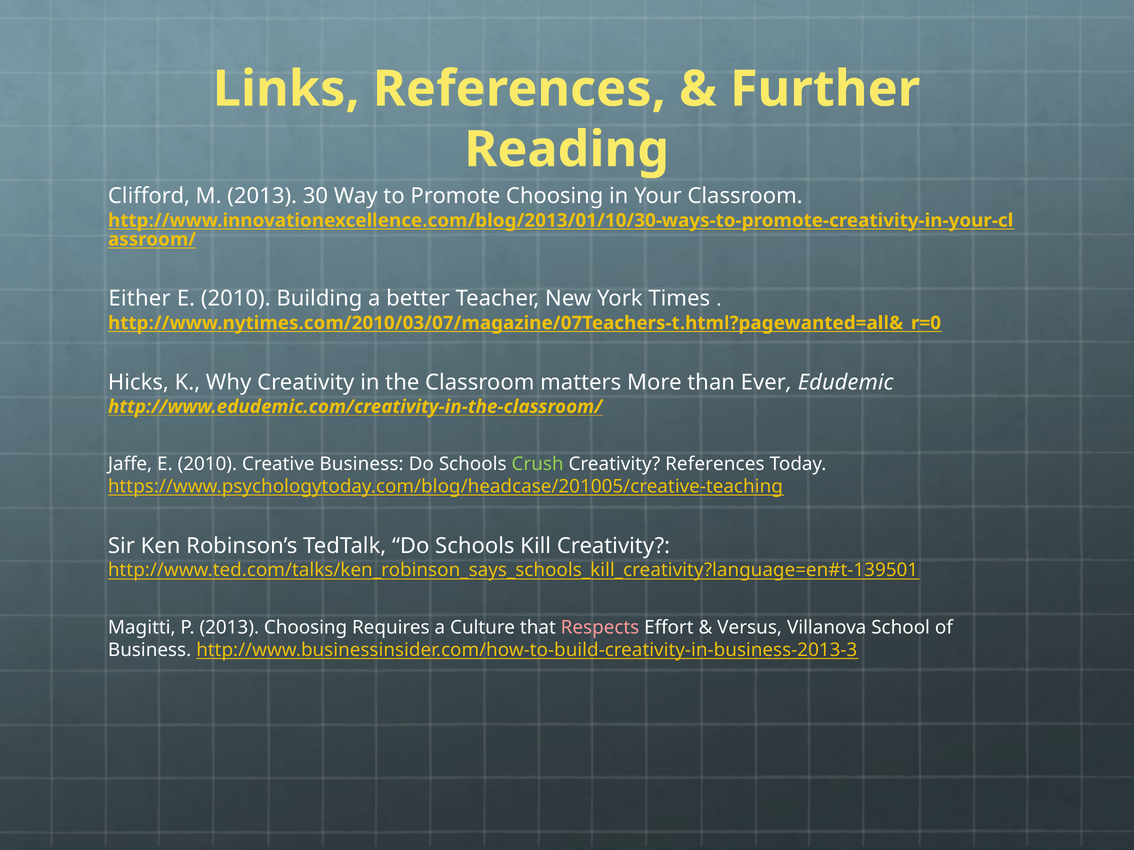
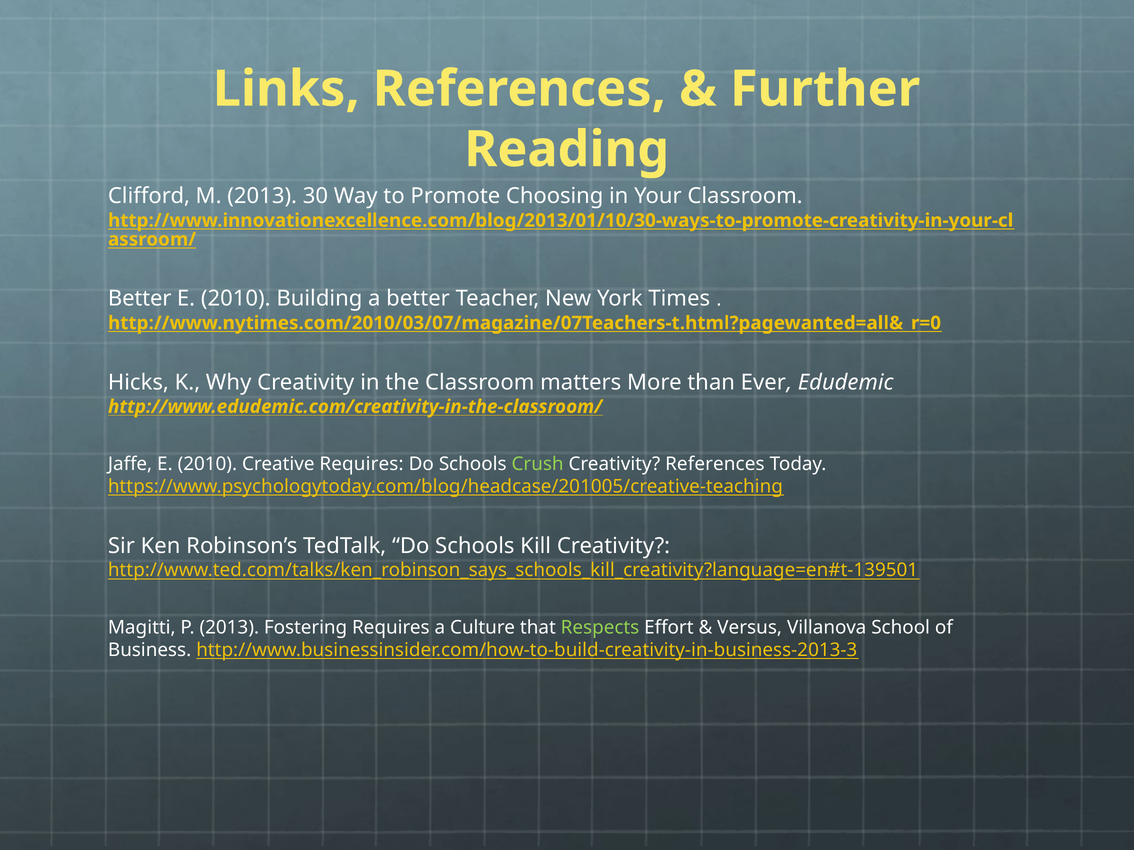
Either: Either -> Better (140, 299)
Creative Business: Business -> Requires (362, 464)
2013 Choosing: Choosing -> Fostering (306, 628)
Respects colour: pink -> light green (600, 628)
